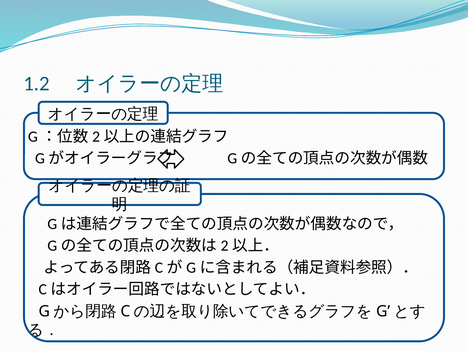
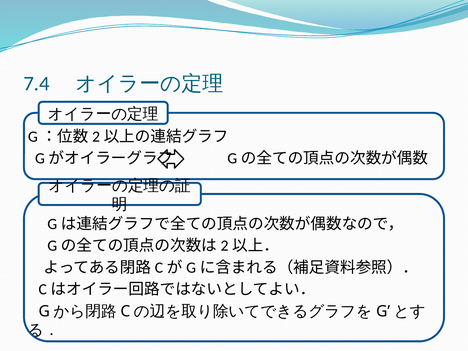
1.2: 1.2 -> 7.4 (37, 84)
